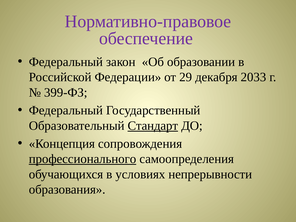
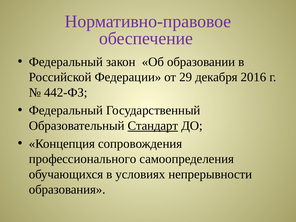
2033: 2033 -> 2016 (254, 77)
399-ФЗ: 399-ФЗ -> 442-ФЗ (66, 92)
профессионального underline: present -> none (83, 159)
